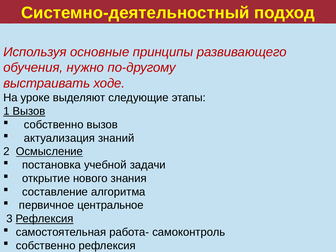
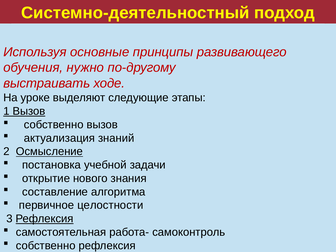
центральное: центральное -> целостности (110, 205)
